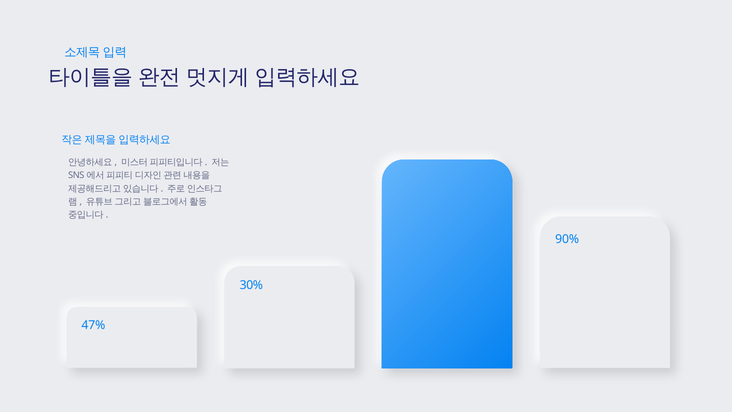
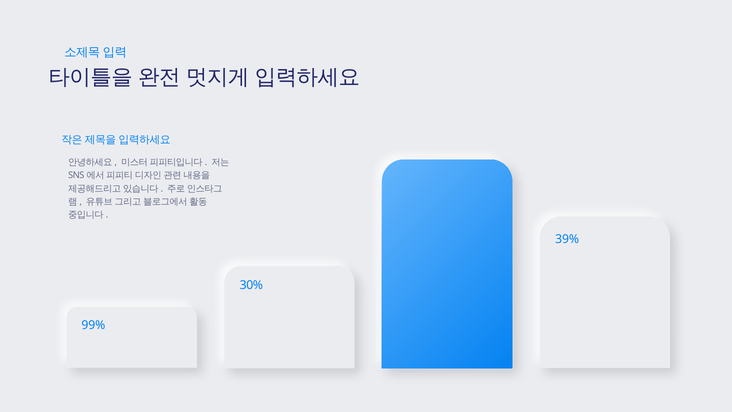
90%: 90% -> 39% (567, 239)
47%: 47% -> 99% (93, 325)
